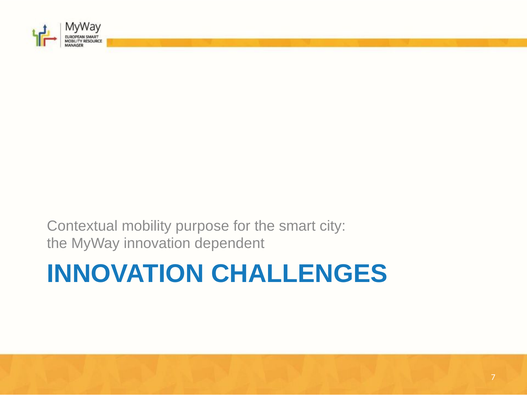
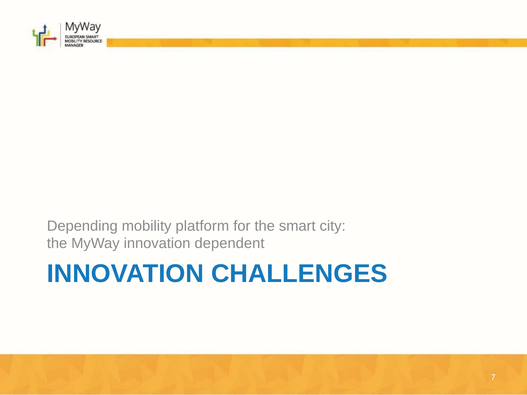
Contextual: Contextual -> Depending (82, 226)
purpose: purpose -> platform (202, 226)
